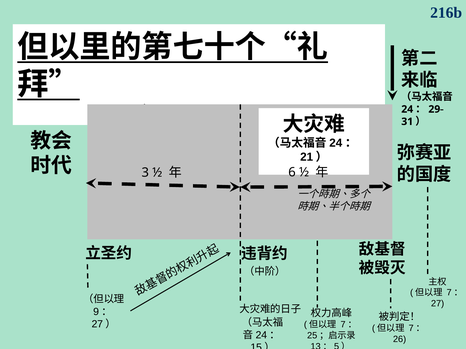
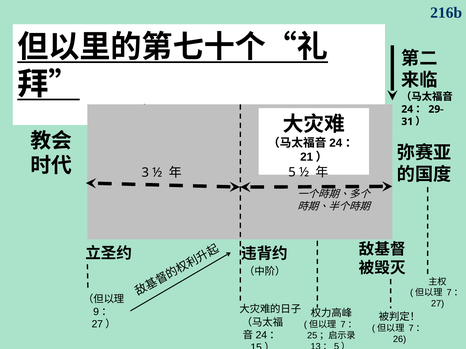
6: 6 -> 5 (292, 172)
